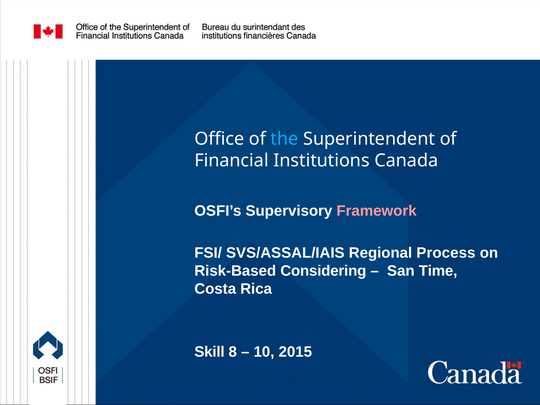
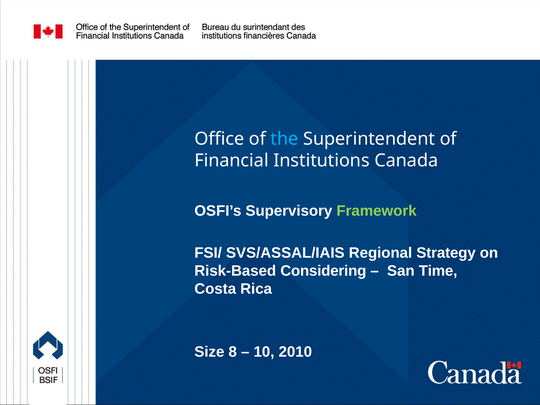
Framework colour: pink -> light green (377, 211)
Process: Process -> Strategy (446, 253)
Skill: Skill -> Size (209, 352)
2015: 2015 -> 2010 (295, 352)
